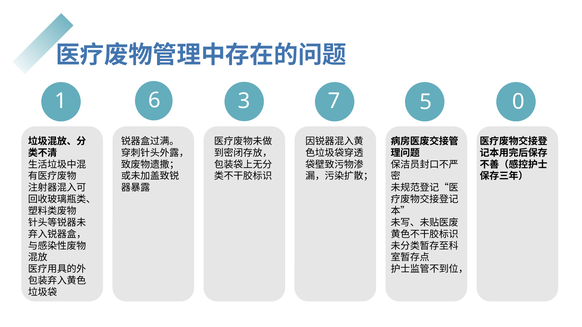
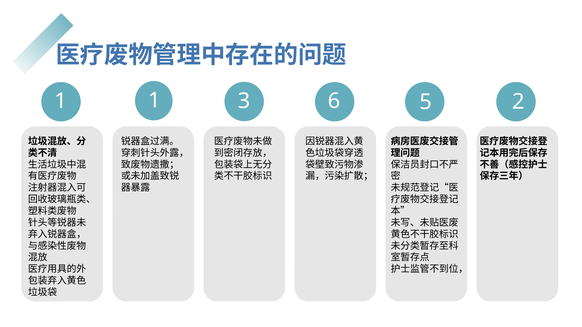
1 6: 6 -> 1 (154, 100)
7: 7 -> 6 (334, 101)
0: 0 -> 2 (518, 102)
